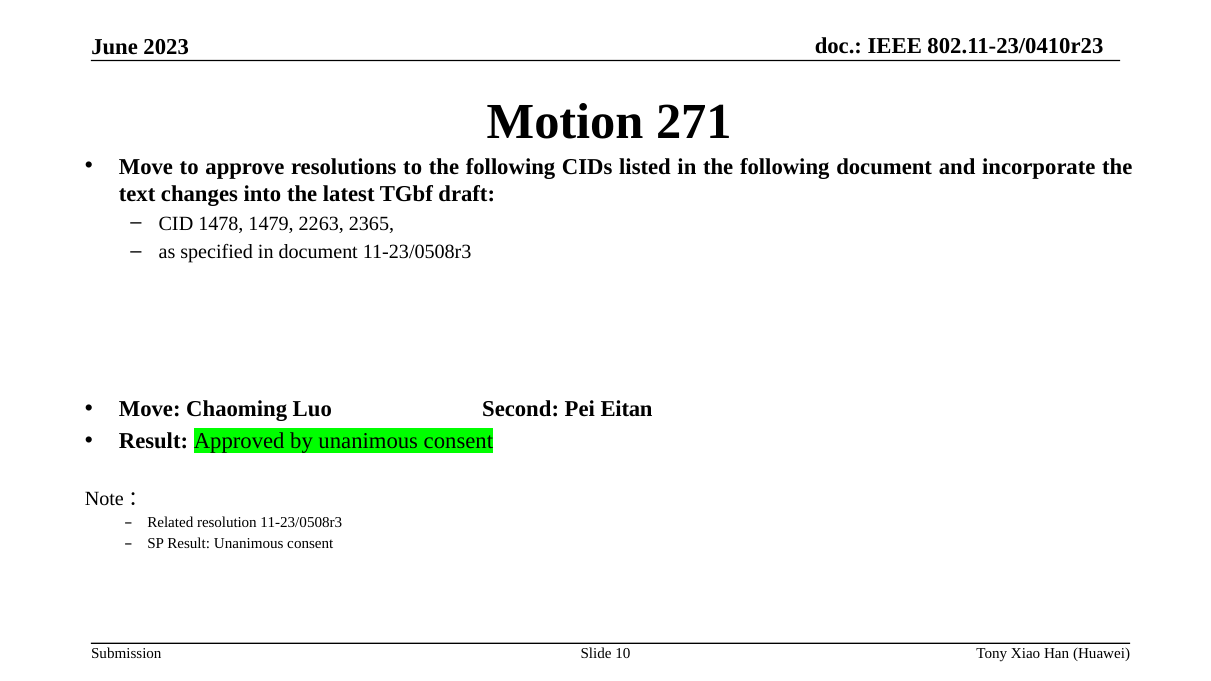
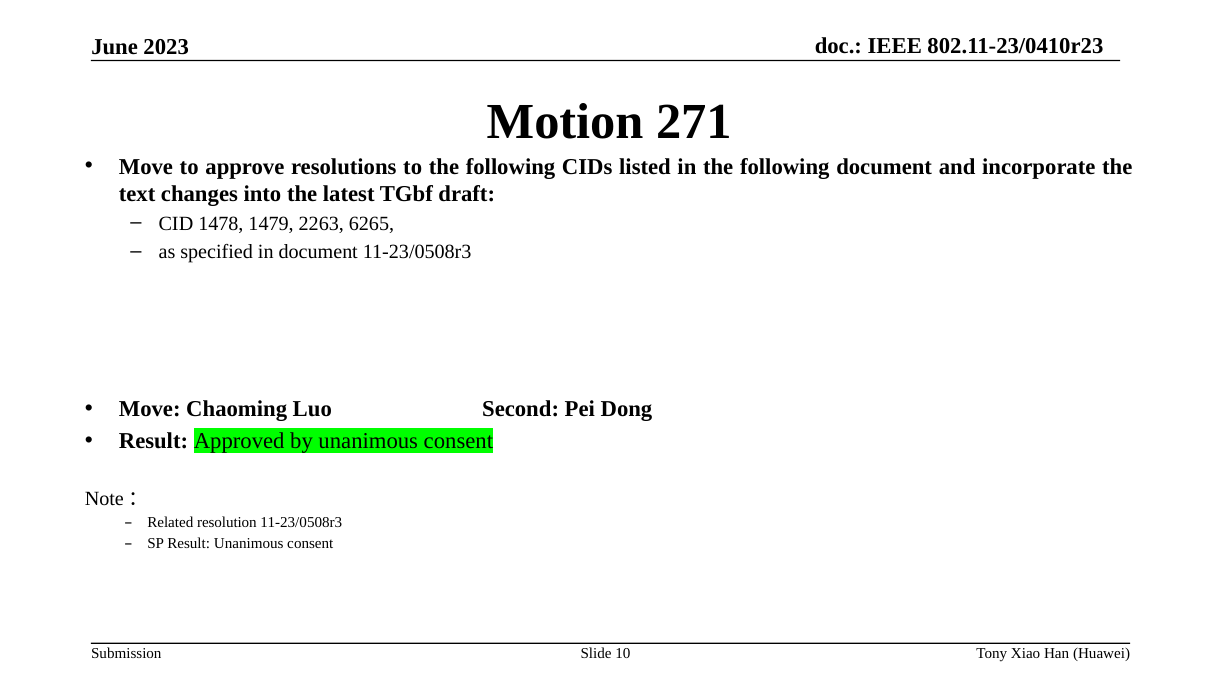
2365: 2365 -> 6265 (371, 223)
Eitan: Eitan -> Dong (626, 409)
